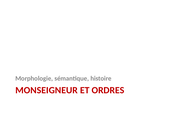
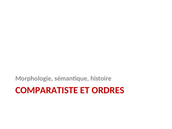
MONSEIGNEUR: MONSEIGNEUR -> COMPARATISTE (47, 90)
